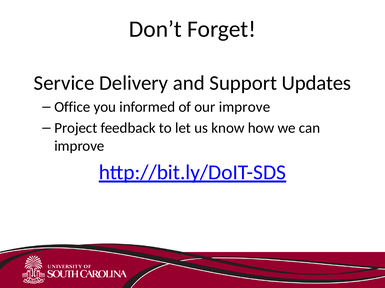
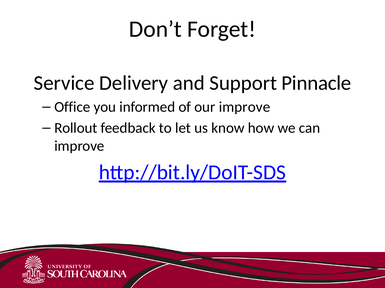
Updates: Updates -> Pinnacle (316, 83)
Project: Project -> Rollout (76, 128)
